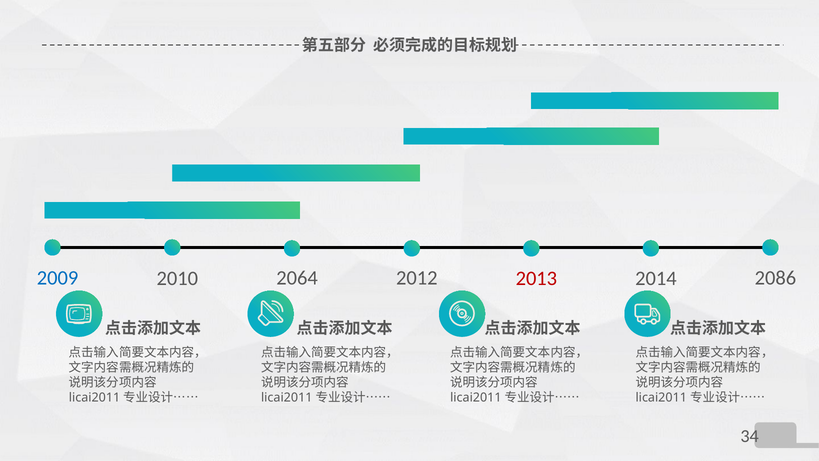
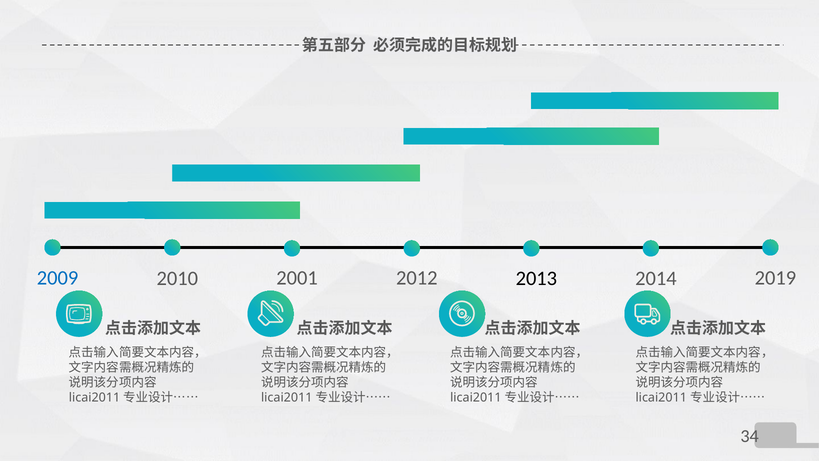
2064: 2064 -> 2001 (297, 278)
2086: 2086 -> 2019 (775, 278)
2013 colour: red -> black (536, 278)
